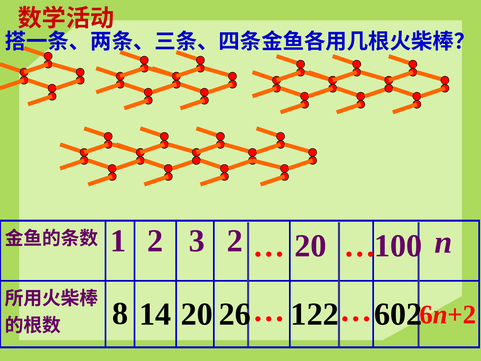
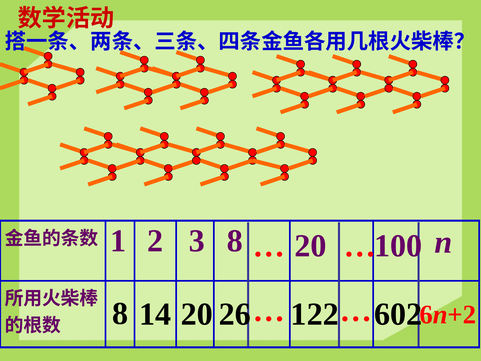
3 2: 2 -> 8 (235, 241)
